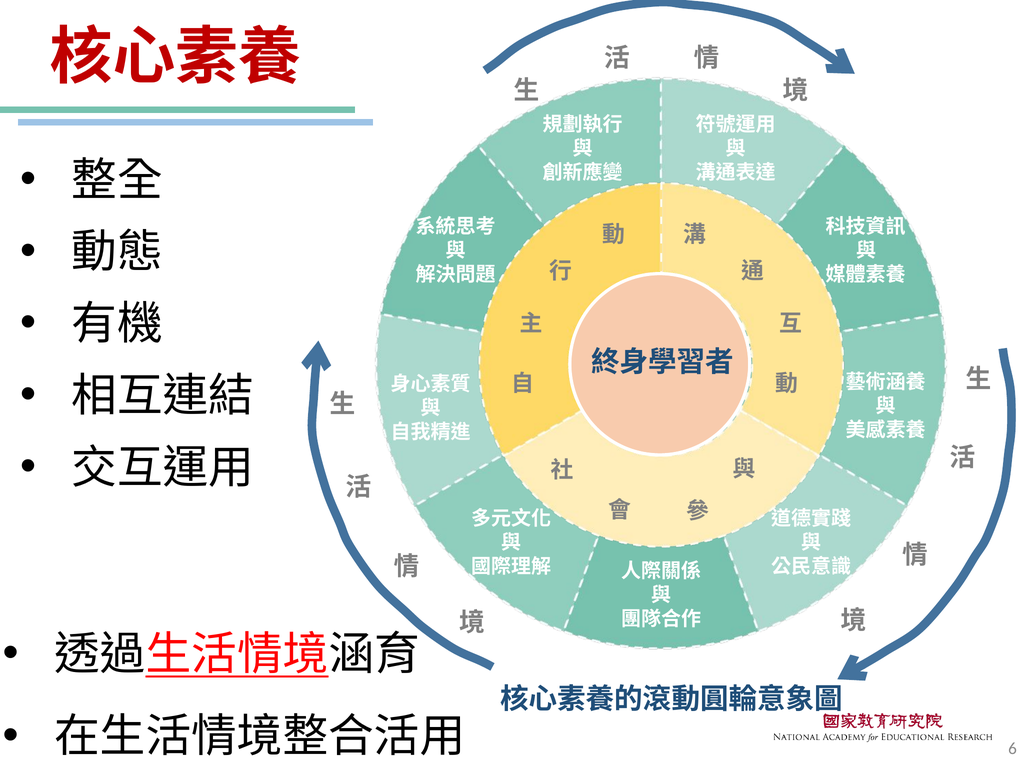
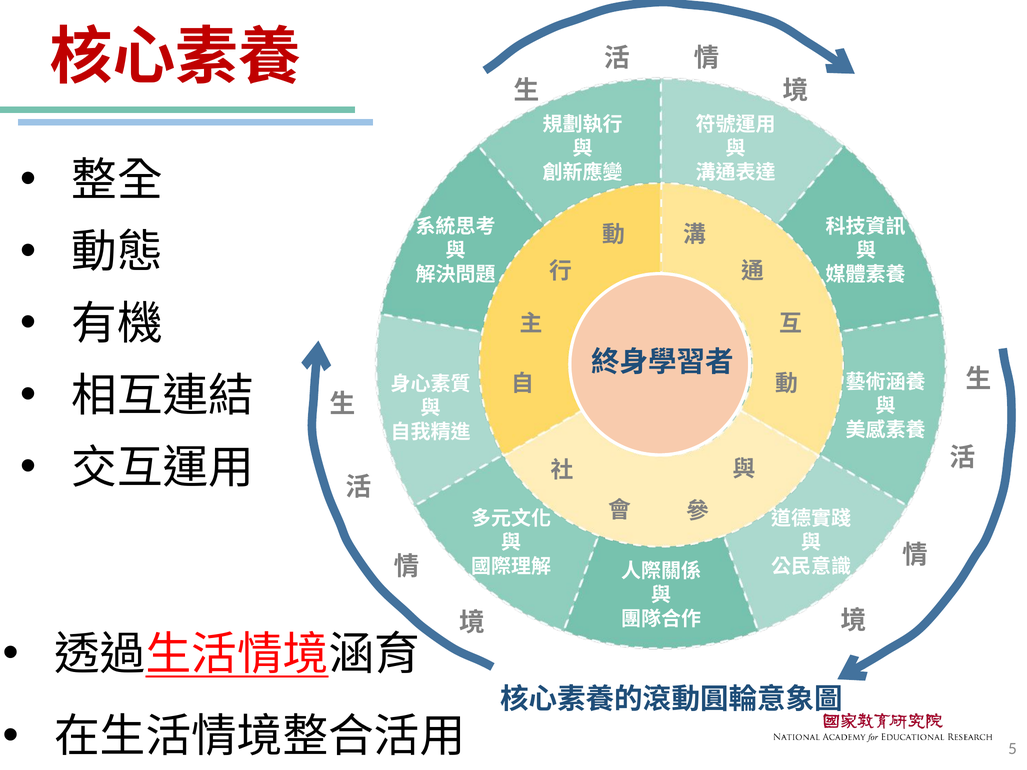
6: 6 -> 5 (1012, 749)
